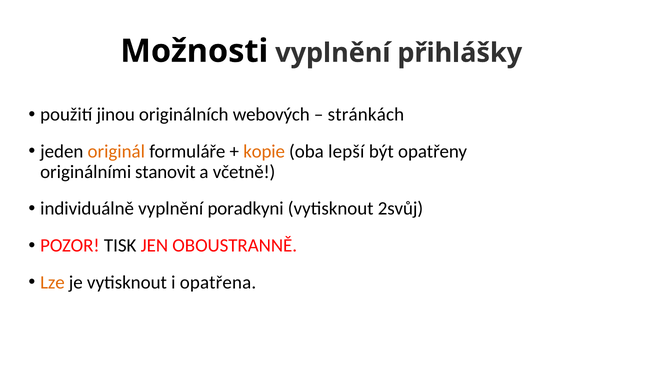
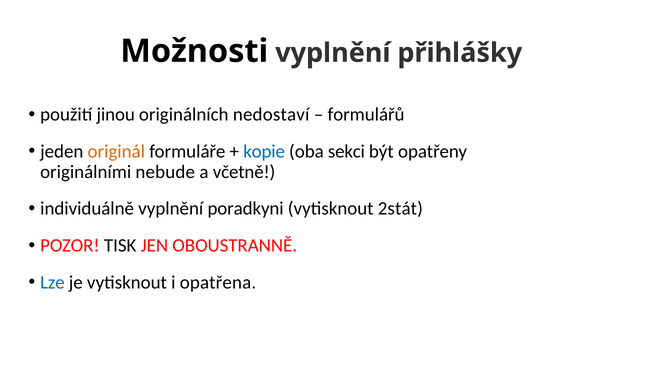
webových: webových -> nedostaví (271, 115)
stránkách: stránkách -> formulářů (366, 115)
kopie colour: orange -> blue (264, 151)
lepší: lepší -> sekci (346, 151)
stanovit: stanovit -> nebude (165, 172)
2svůj: 2svůj -> 2stát (400, 209)
Lze colour: orange -> blue (52, 282)
